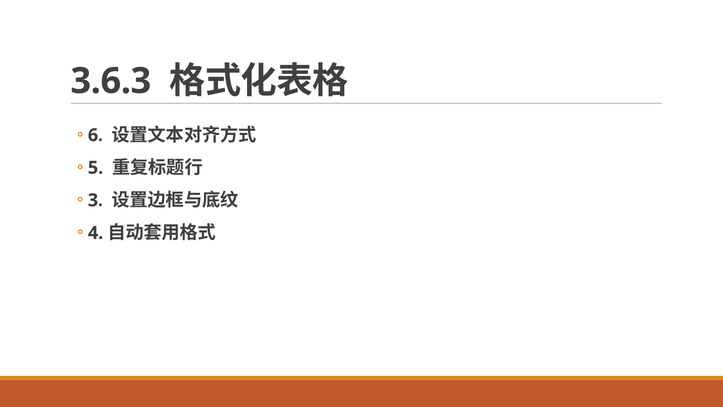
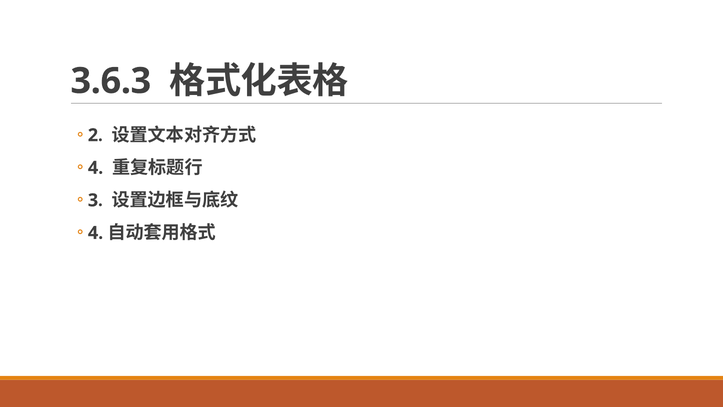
6: 6 -> 2 (93, 135)
5: 5 -> 4 (96, 168)
